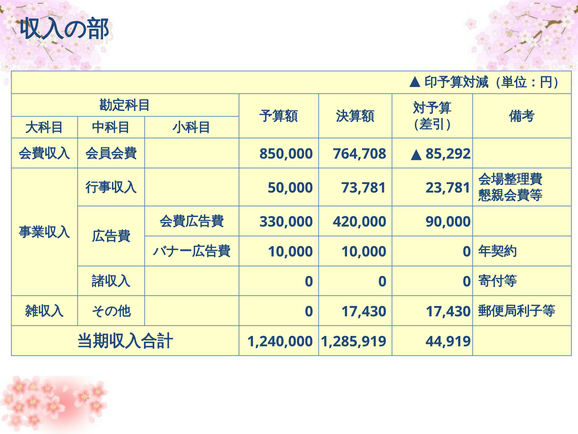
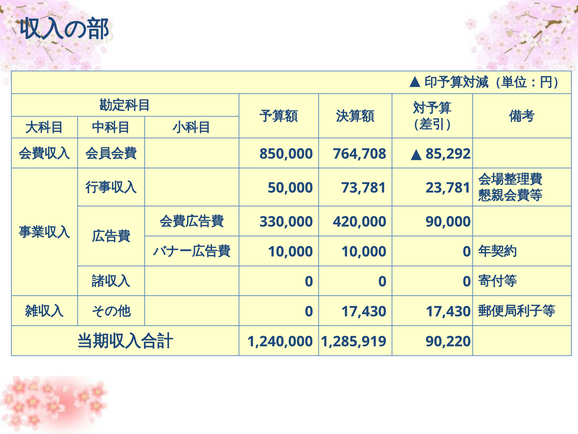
44,919: 44,919 -> 90,220 (448, 341)
